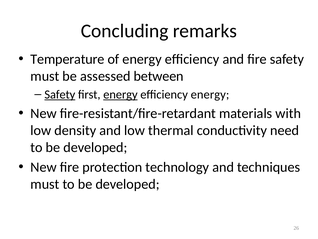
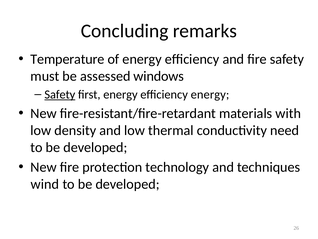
between: between -> windows (159, 76)
energy underline: present -> none (120, 94)
must: must -> wind (45, 184)
